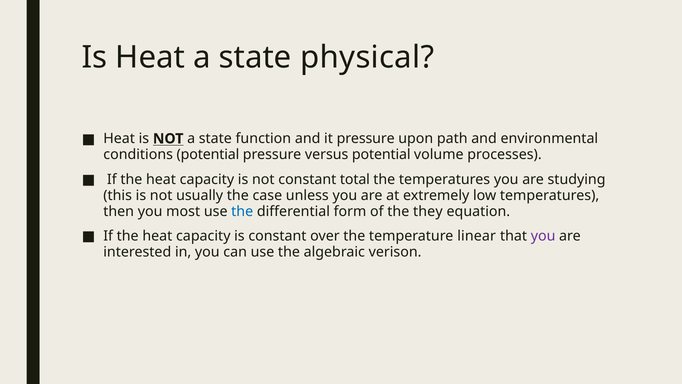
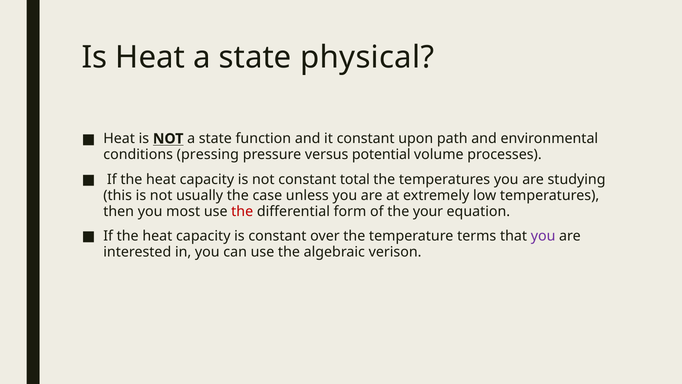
it pressure: pressure -> constant (366, 139)
conditions potential: potential -> pressing (208, 155)
the colour: blue -> red (242, 211)
they: they -> your (428, 211)
linear: linear -> terms (477, 236)
